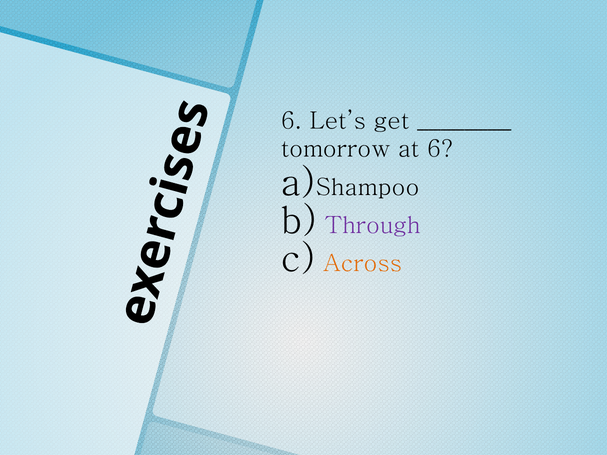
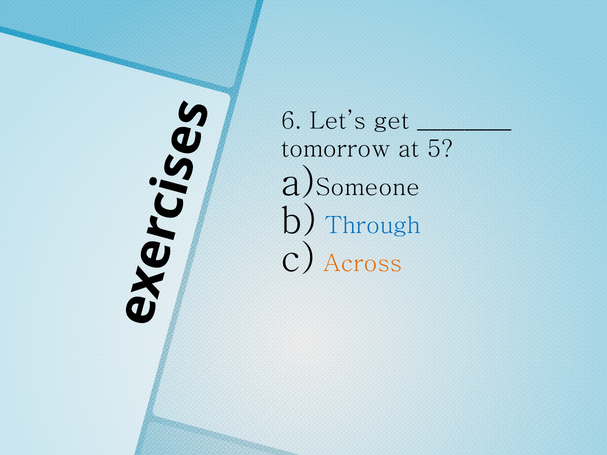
at 6: 6 -> 5 (440, 149)
Shampoo: Shampoo -> Someone (368, 187)
Through colour: purple -> blue (373, 226)
